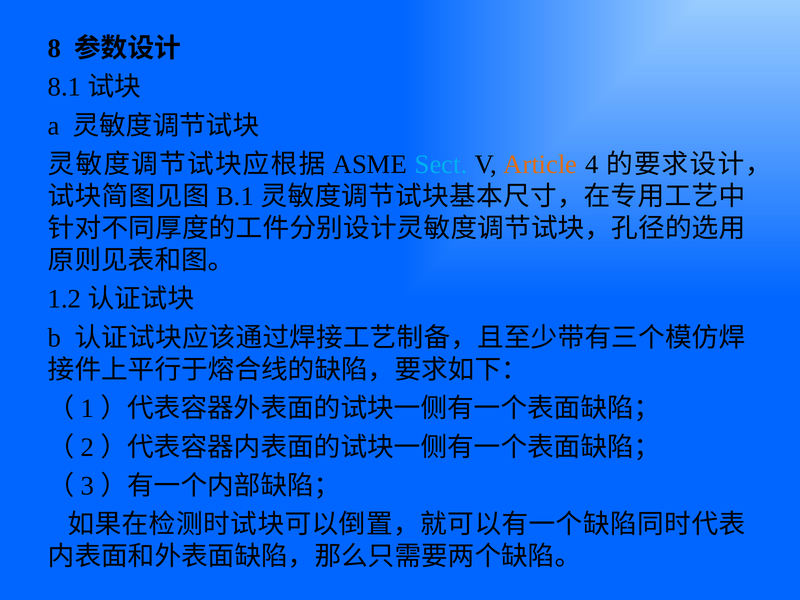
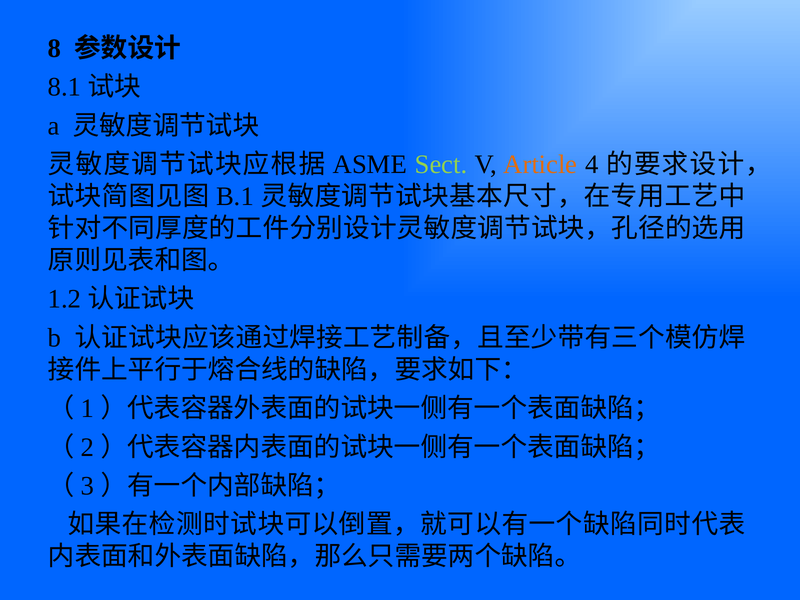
Sect colour: light blue -> light green (441, 164)
